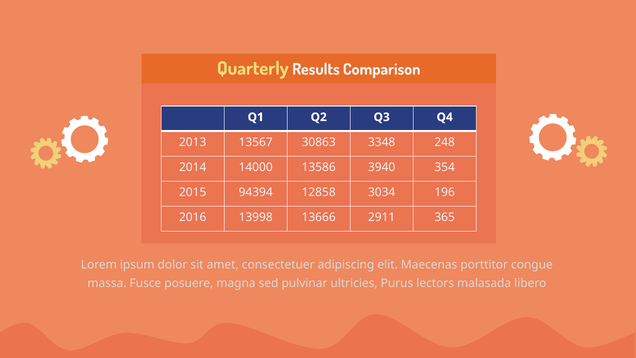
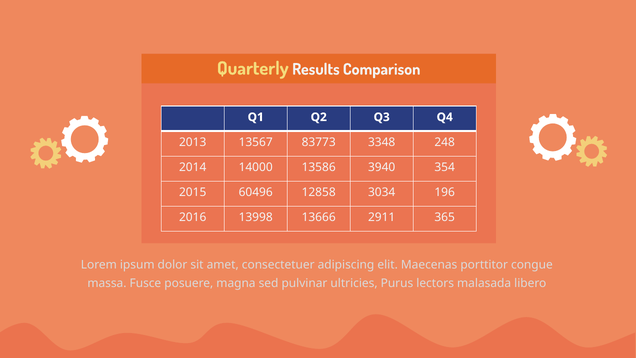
30863: 30863 -> 83773 (319, 142)
94394: 94394 -> 60496 (256, 192)
